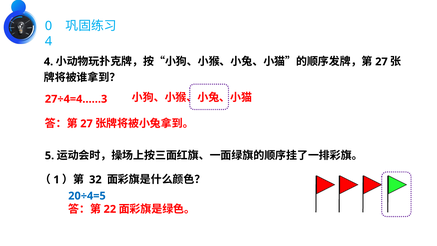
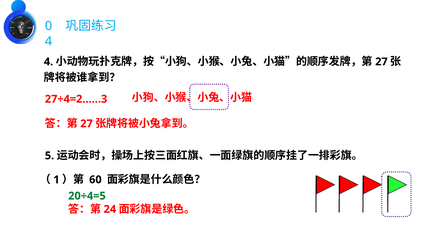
27÷4=4……3: 27÷4=4……3 -> 27÷4=2……3 (76, 99)
32: 32 -> 60 (95, 180)
20÷4=5 colour: blue -> green (87, 196)
22: 22 -> 24 (110, 209)
